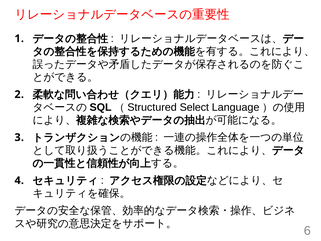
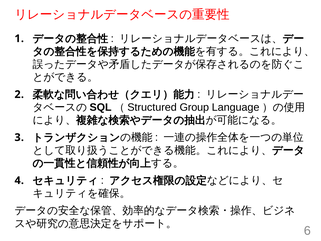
Select: Select -> Group (194, 107)
